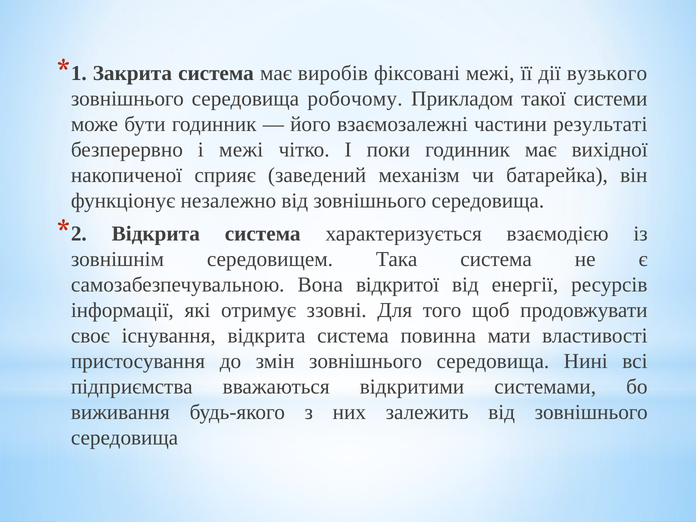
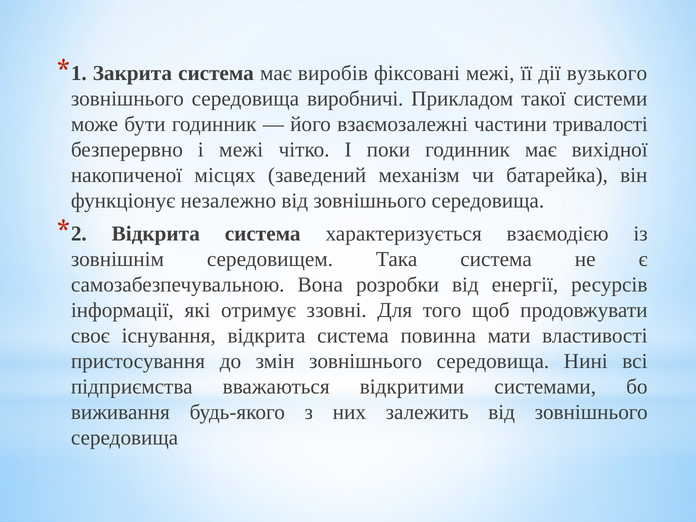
робочому: робочому -> виробничі (355, 99)
результаті: результаті -> тривалості (600, 124)
сприяє: сприяє -> місцях (225, 175)
відкритої: відкритої -> розробки (398, 285)
